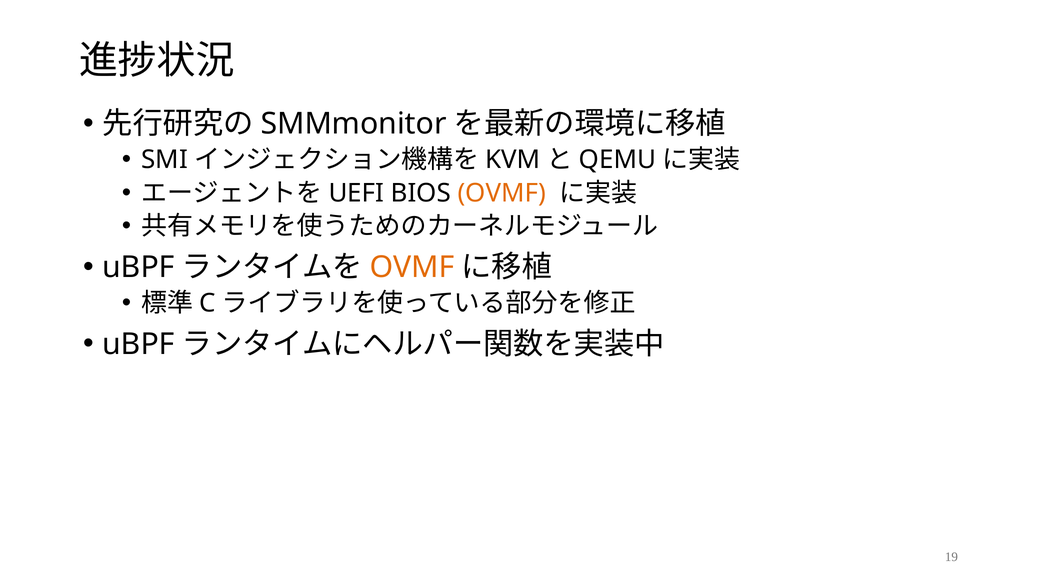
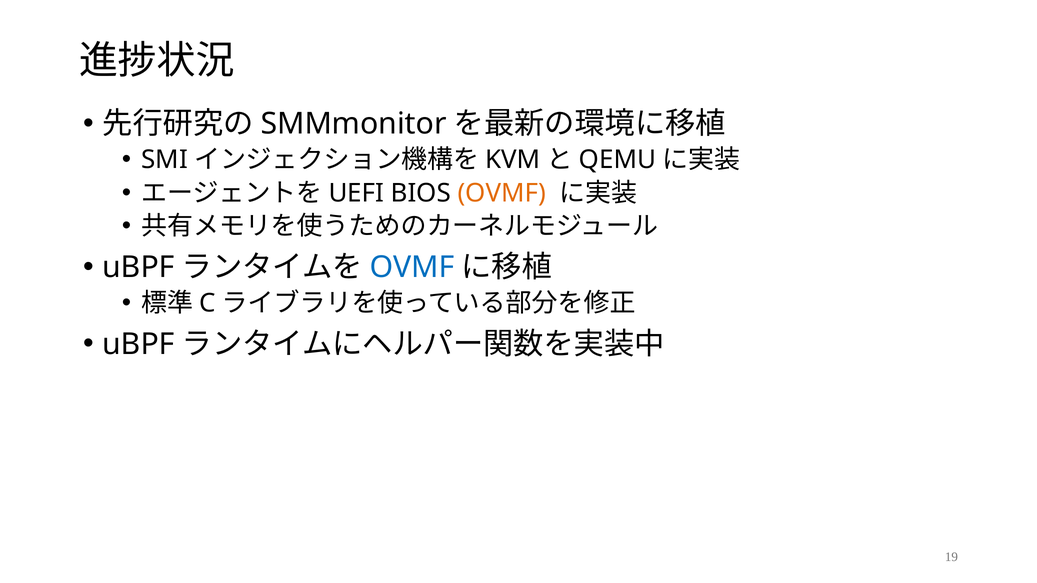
OVMF colour: orange -> blue (412, 268)
